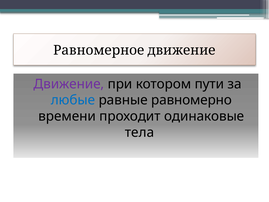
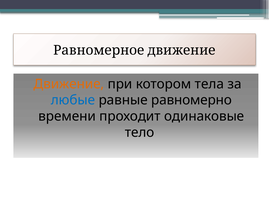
Движение colour: purple -> orange (69, 84)
пути: пути -> тела (209, 84)
тела: тела -> тело (140, 132)
